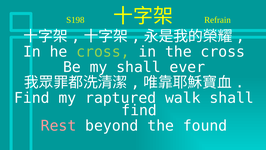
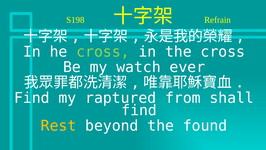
my shall: shall -> watch (138, 67)
walk: walk -> from (183, 98)
Rest colour: pink -> yellow (59, 126)
